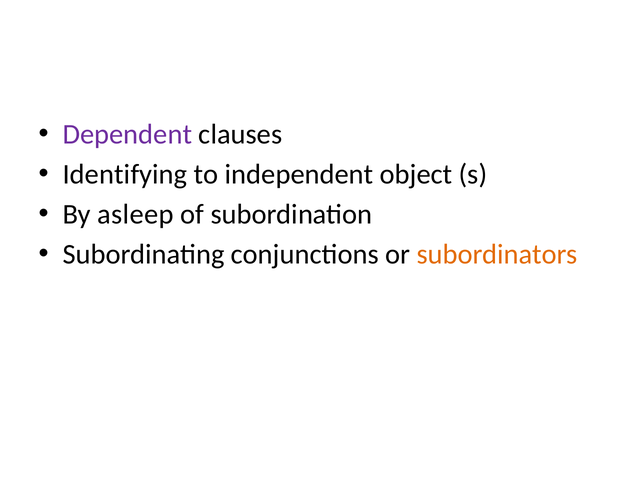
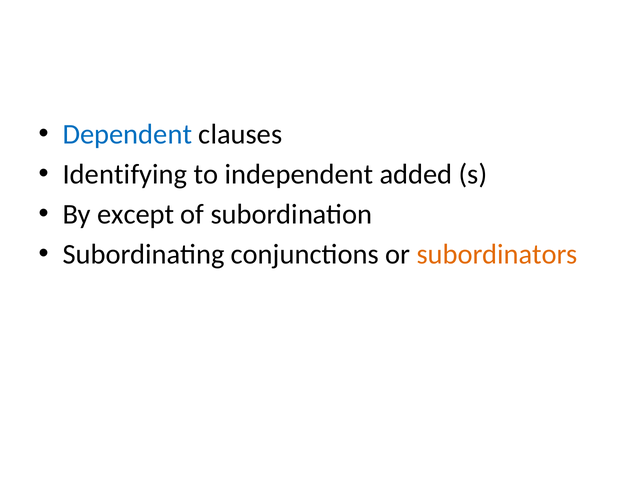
Dependent colour: purple -> blue (127, 135)
object: object -> added (416, 175)
asleep: asleep -> except (136, 215)
